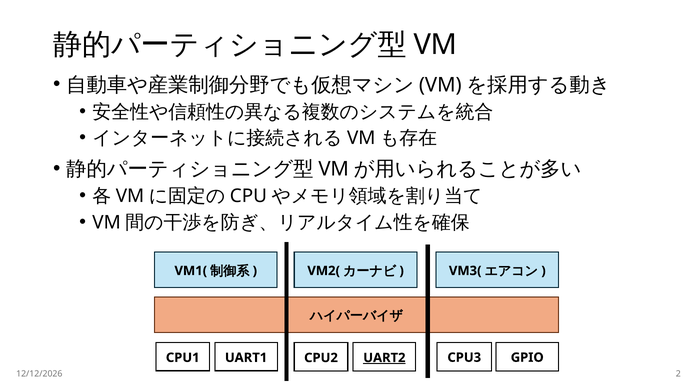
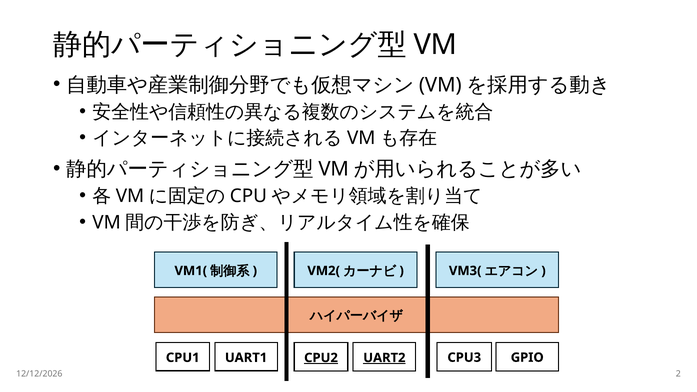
CPU2 underline: none -> present (321, 358)
